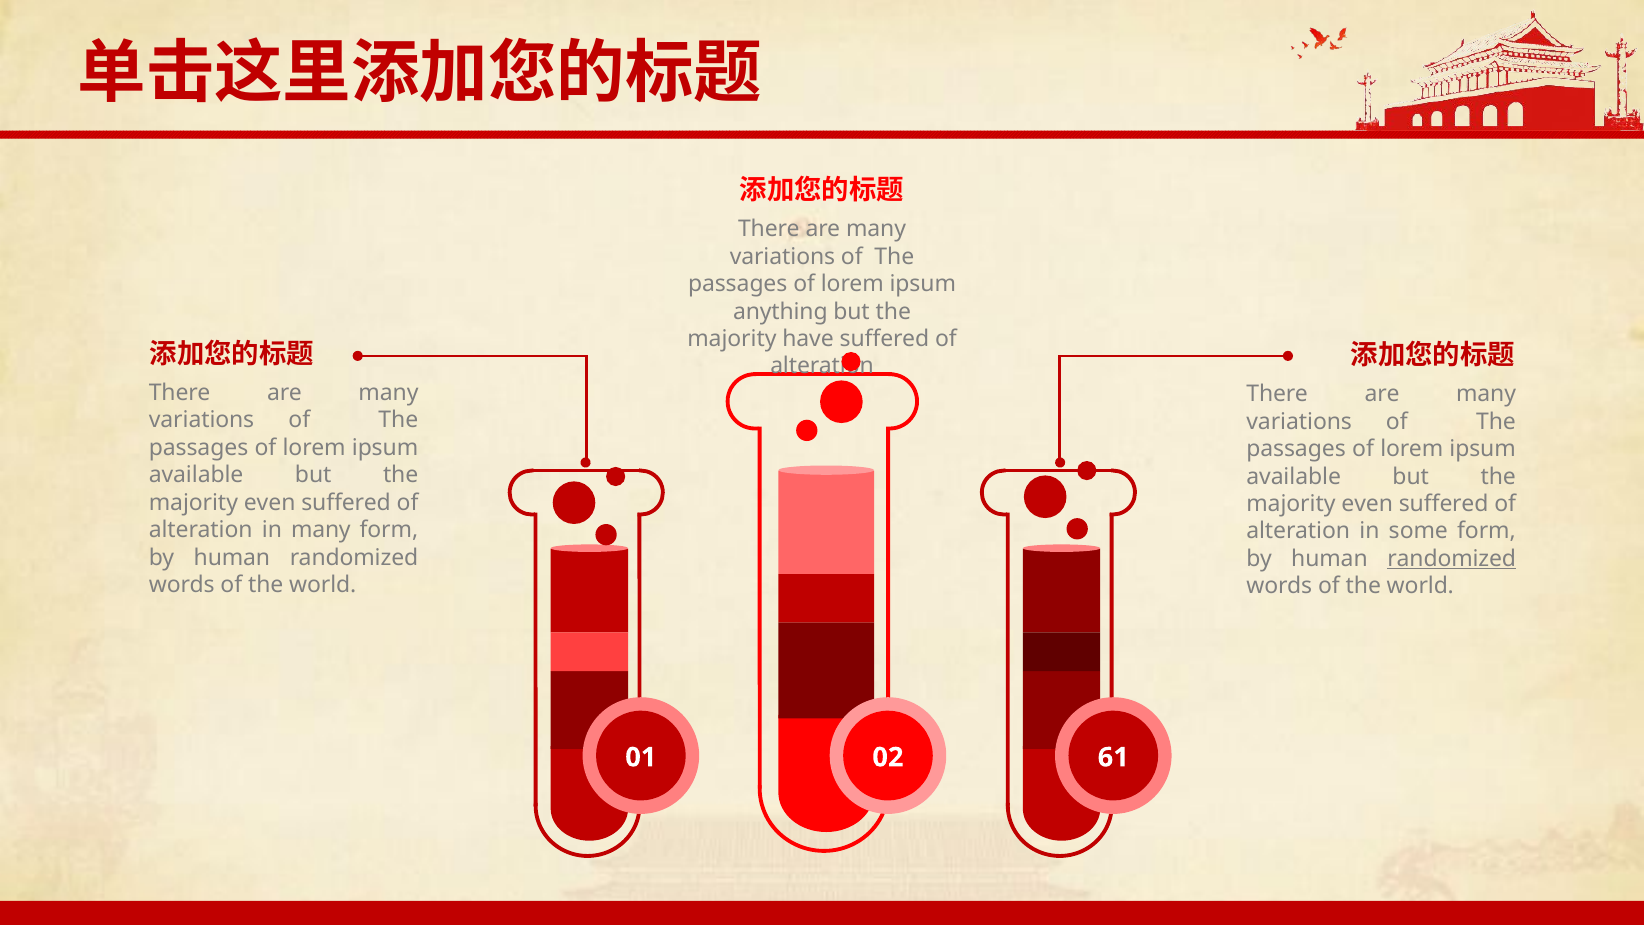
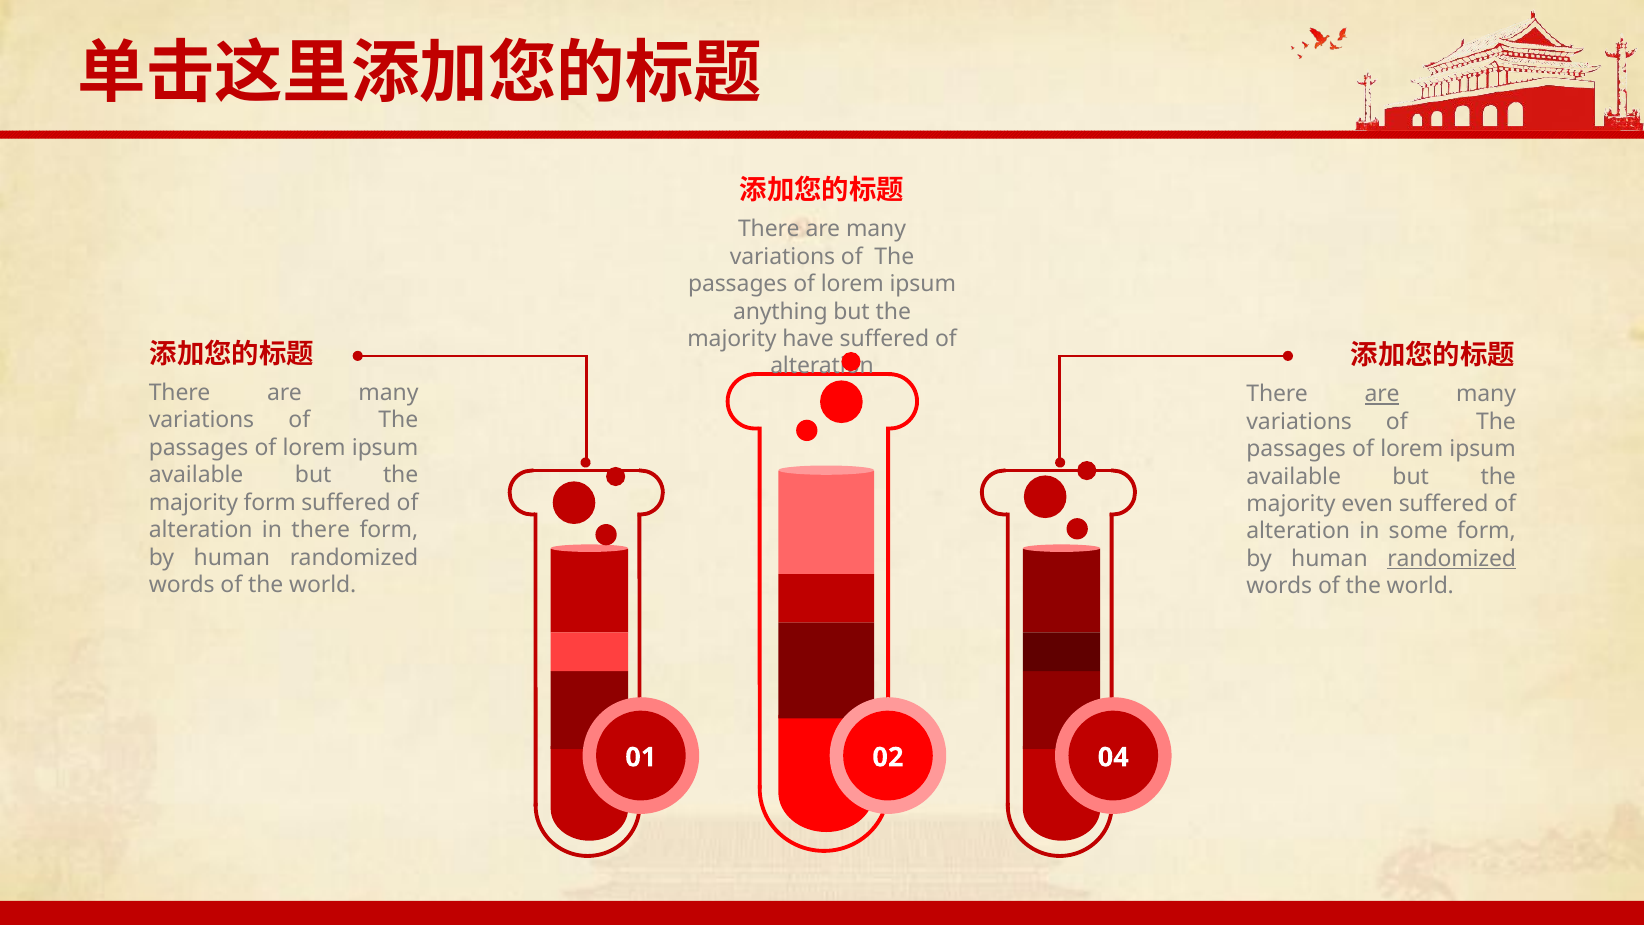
are underline: none -> present (1382, 394)
even: even -> form (270, 503)
in many: many -> there (321, 530)
61: 61 -> 04 (1113, 757)
